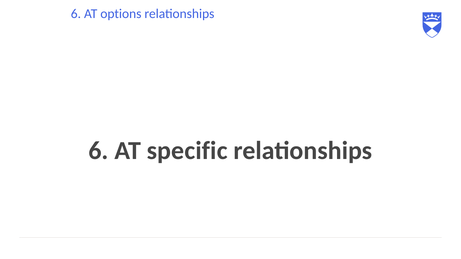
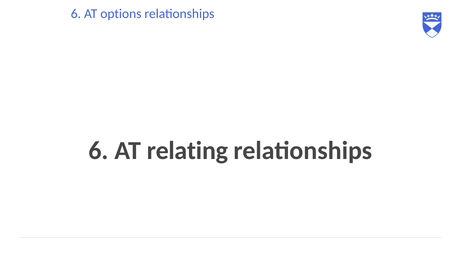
specific: specific -> relating (187, 151)
